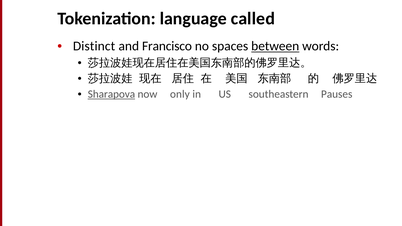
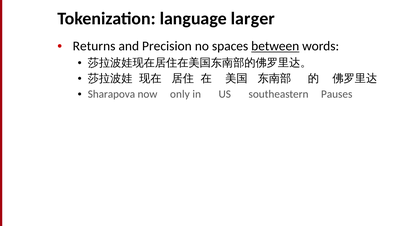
called: called -> larger (253, 19)
Distinct: Distinct -> Returns (94, 46)
Francisco: Francisco -> Precision (167, 46)
Sharapova underline: present -> none (111, 94)
